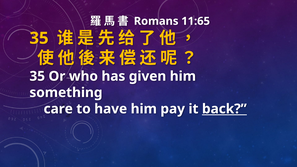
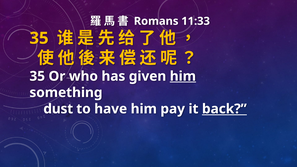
11:65: 11:65 -> 11:33 (196, 21)
him underline: none -> present (183, 76)
care: care -> dust (58, 109)
